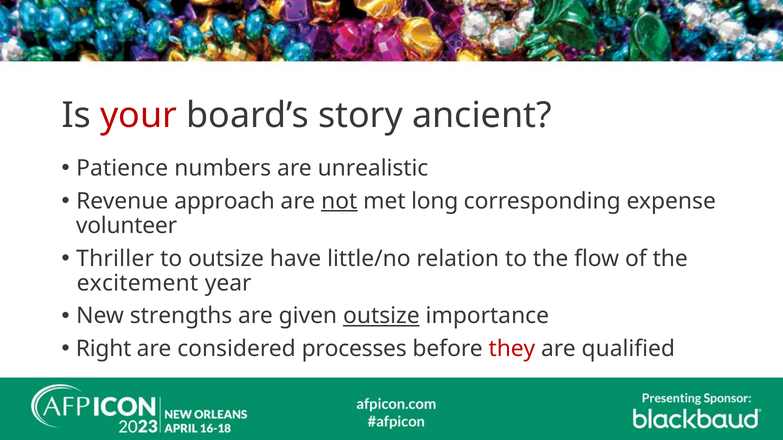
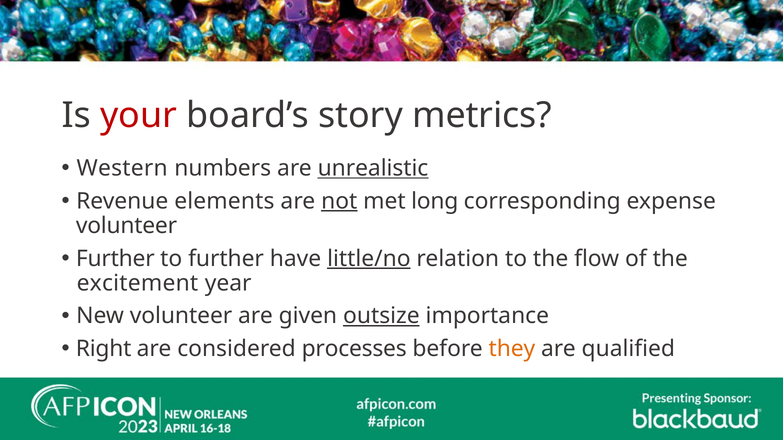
ancient: ancient -> metrics (482, 116)
Patience: Patience -> Western (122, 168)
unrealistic underline: none -> present (373, 168)
approach: approach -> elements (224, 201)
Thriller: Thriller -> Further (115, 259)
to outsize: outsize -> further (226, 259)
little/no underline: none -> present (369, 259)
New strengths: strengths -> volunteer (181, 316)
they colour: red -> orange (512, 349)
